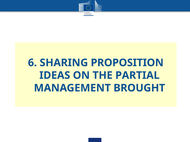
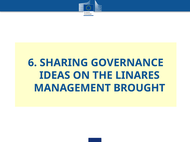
PROPOSITION: PROPOSITION -> GOVERNANCE (127, 63)
PARTIAL: PARTIAL -> LINARES (137, 76)
